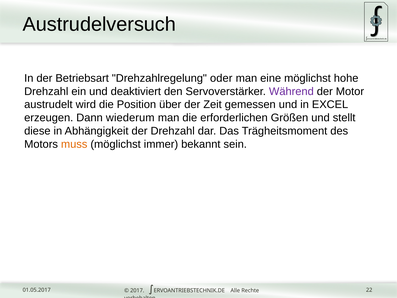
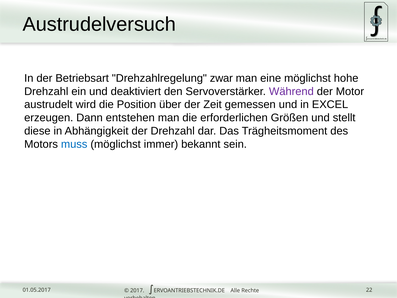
oder: oder -> zwar (221, 78)
wiederum: wiederum -> entstehen (130, 118)
muss colour: orange -> blue (74, 144)
